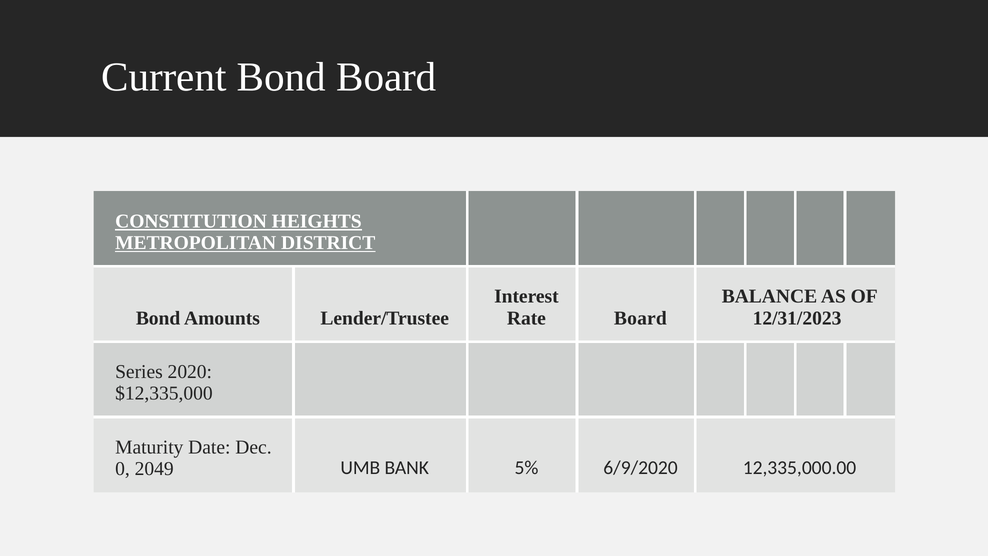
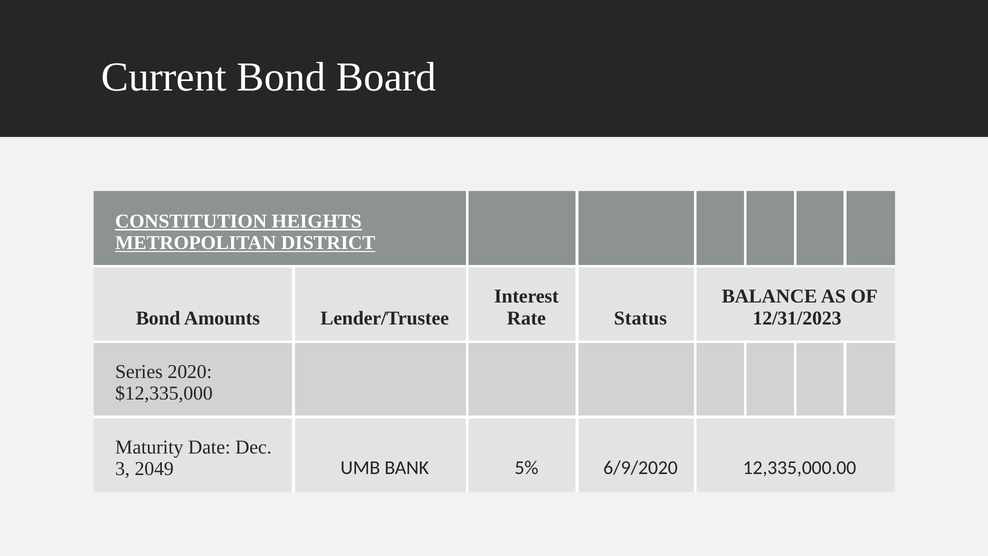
Rate Board: Board -> Status (640, 318)
0: 0 -> 3 (123, 469)
